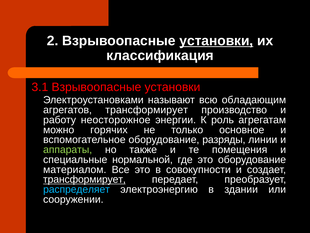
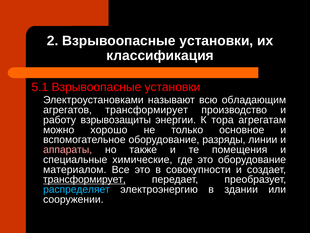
установки underline: present -> none (216, 41)
3.1: 3.1 -> 5.1 (40, 87)
неосторожное: неосторожное -> взрывозащиты (116, 120)
роль: роль -> тора (222, 120)
горячих: горячих -> хорошо (109, 130)
аппараты colour: light green -> pink (68, 149)
нормальной: нормальной -> химические (142, 159)
